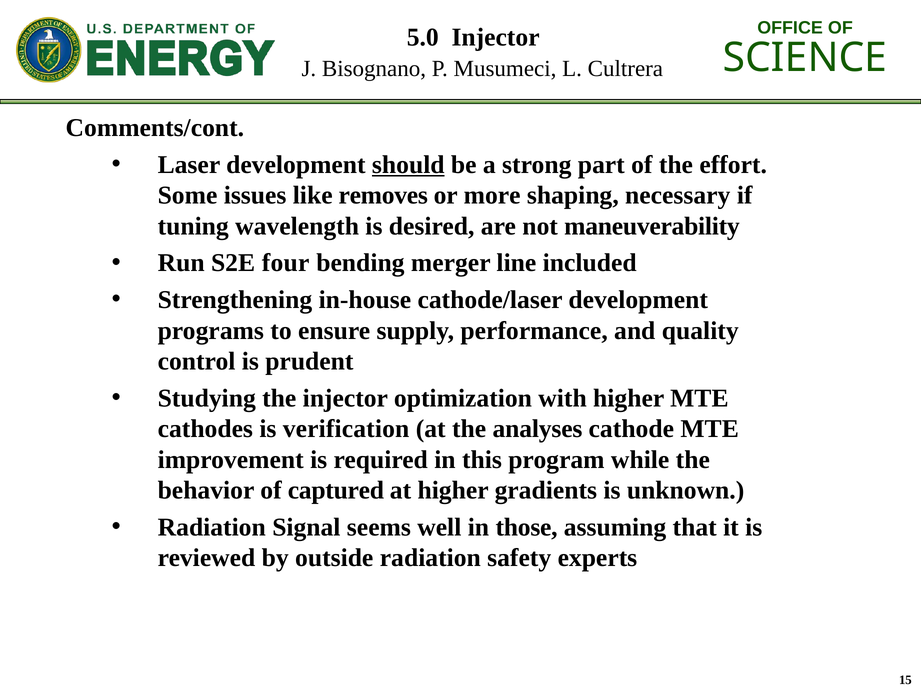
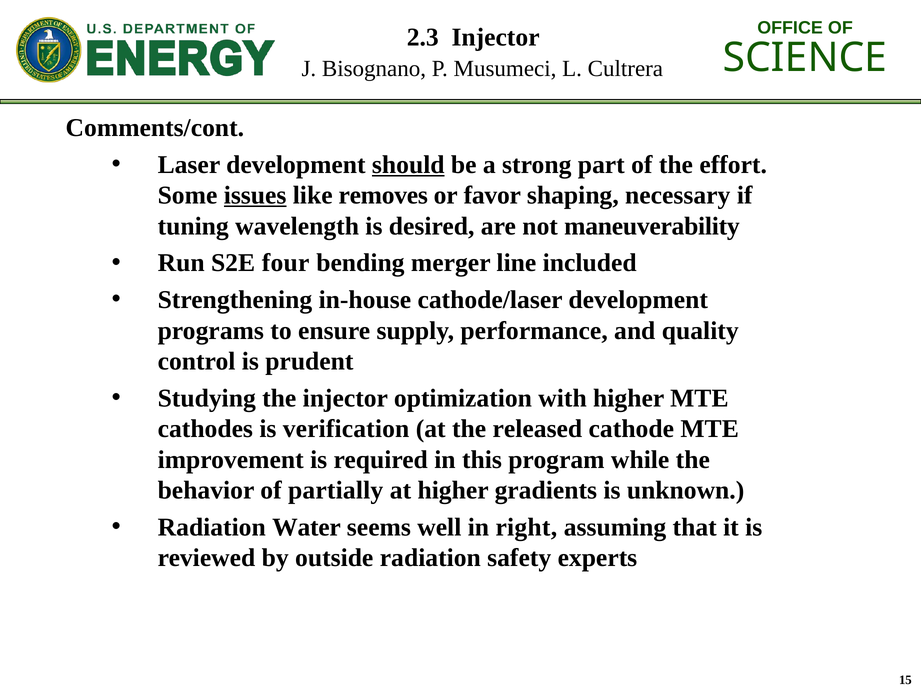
5.0: 5.0 -> 2.3 (423, 37)
issues underline: none -> present (255, 195)
more: more -> favor (492, 195)
analyses: analyses -> released (537, 429)
captured: captured -> partially (336, 490)
Signal: Signal -> Water (306, 527)
those: those -> right (526, 527)
